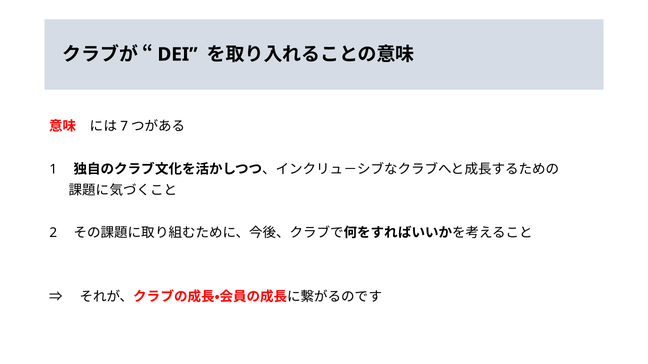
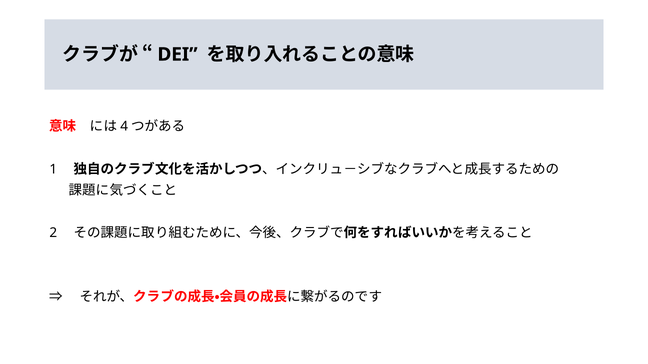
7: 7 -> 4 (124, 127)
